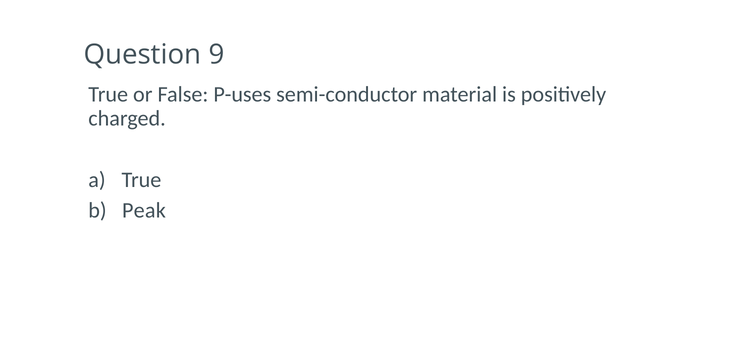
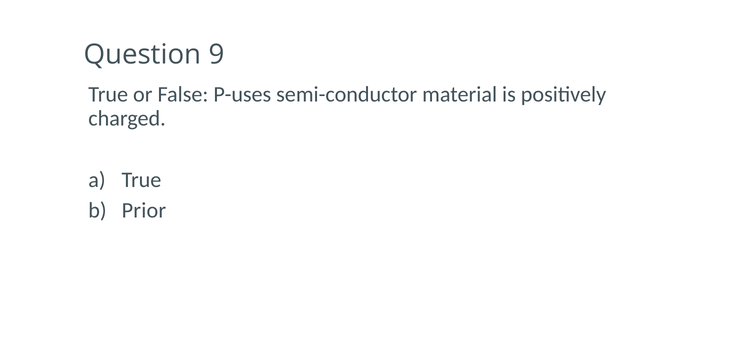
Peak: Peak -> Prior (144, 211)
